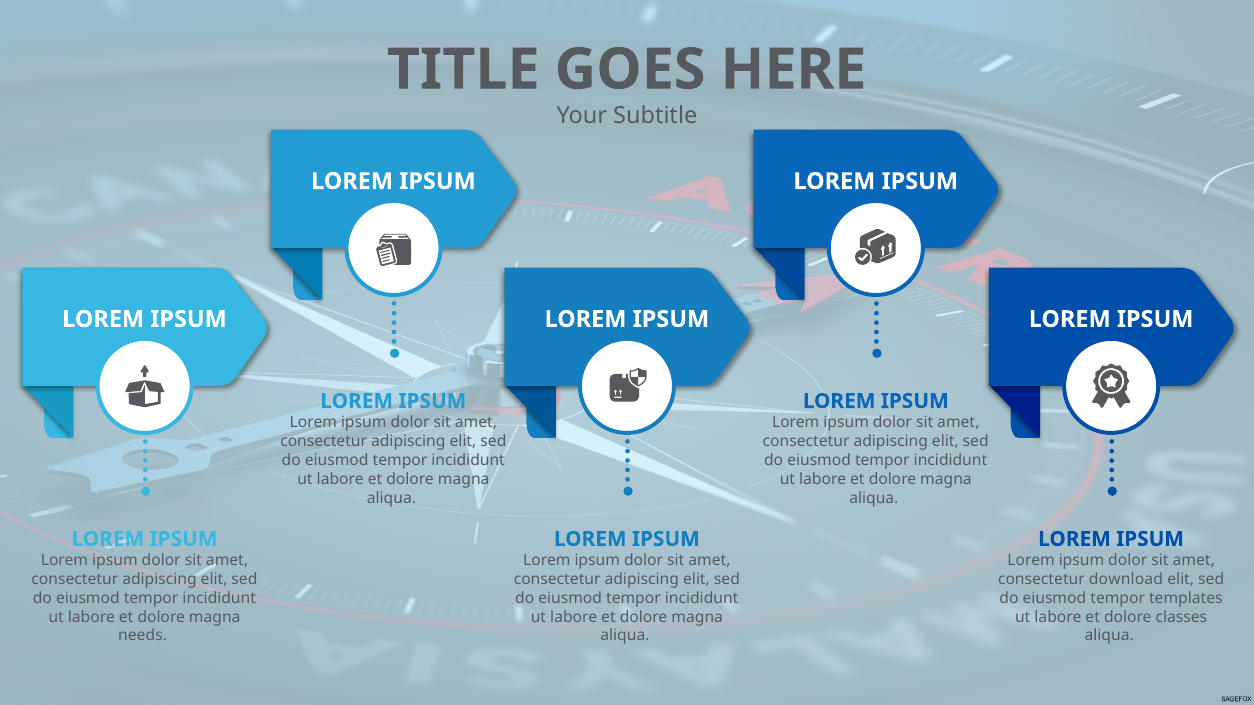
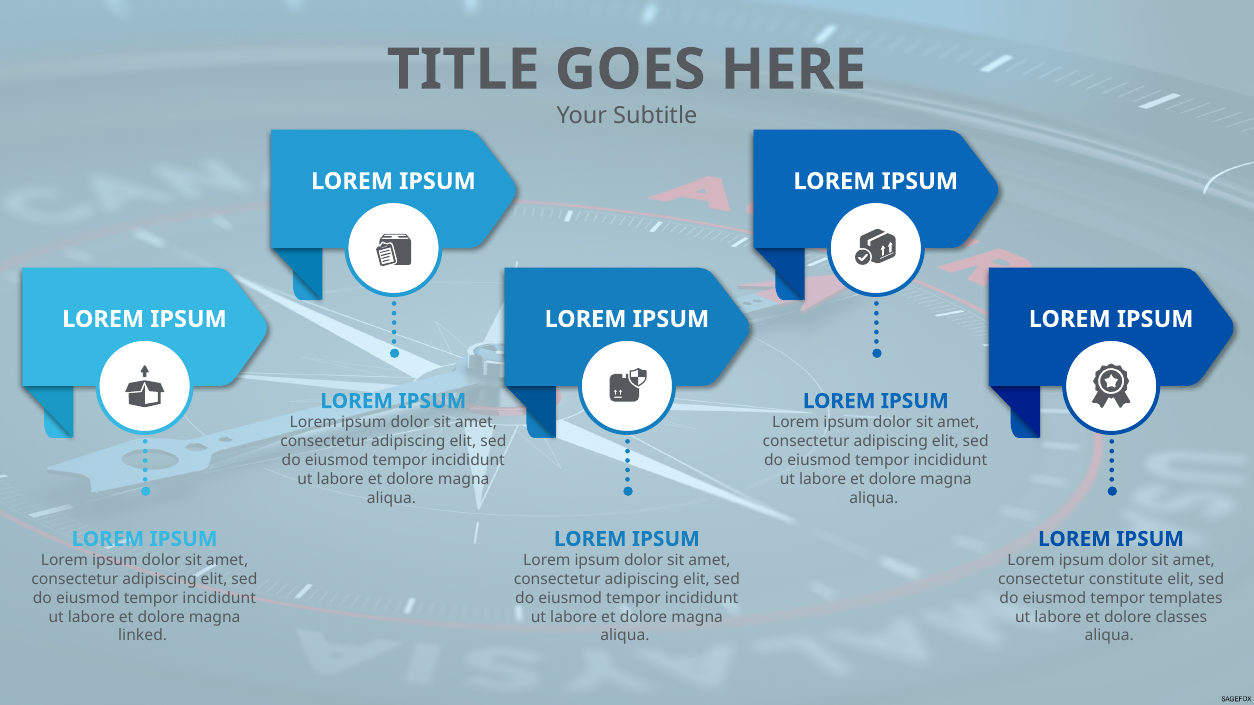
download: download -> constitute (1126, 580)
needs: needs -> linked (143, 636)
